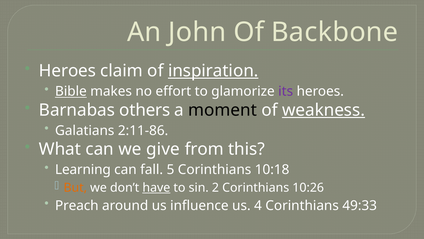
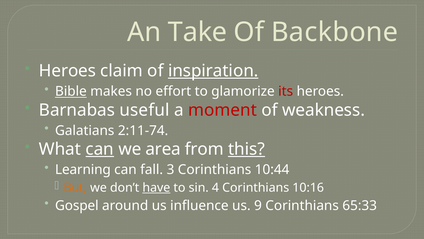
John: John -> Take (198, 32)
its colour: purple -> red (286, 91)
others: others -> useful (145, 110)
moment colour: black -> red (223, 110)
weakness underline: present -> none (323, 110)
2:11-86: 2:11-86 -> 2:11-74 (143, 130)
can underline: none -> present (100, 149)
give: give -> area (163, 149)
this underline: none -> present (246, 149)
5: 5 -> 3 (170, 169)
10:18: 10:18 -> 10:44 (272, 169)
2: 2 -> 4 (215, 187)
10:26: 10:26 -> 10:16 (308, 187)
Preach: Preach -> Gospel (77, 205)
4: 4 -> 9 (258, 205)
49:33: 49:33 -> 65:33 (360, 205)
